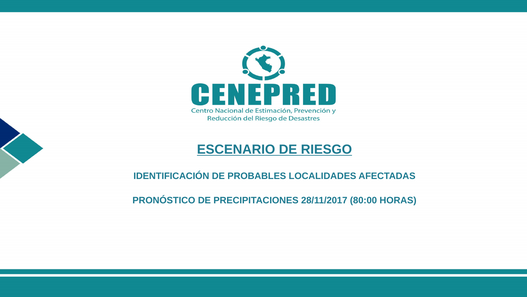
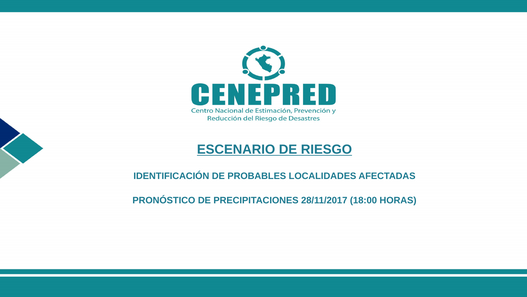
80:00: 80:00 -> 18:00 (363, 200)
